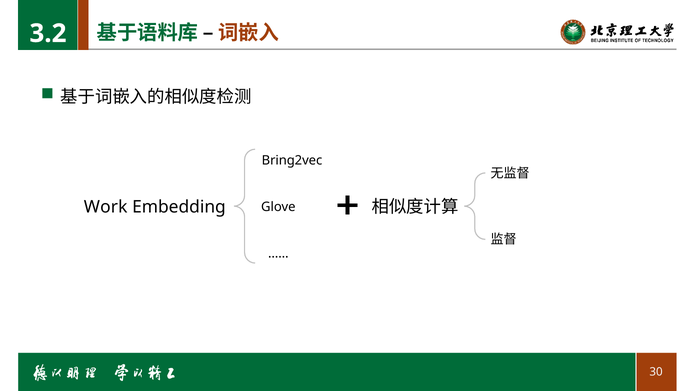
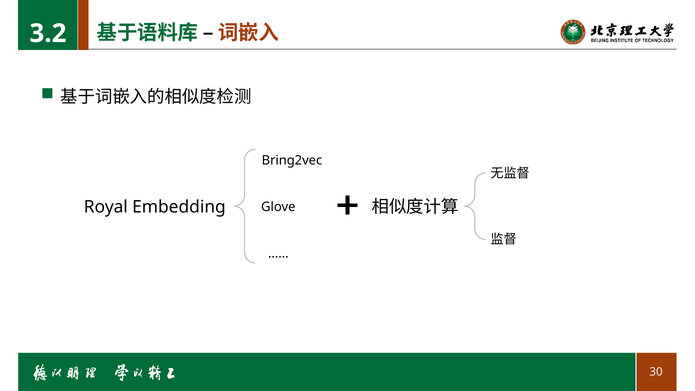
Work: Work -> Royal (106, 207)
